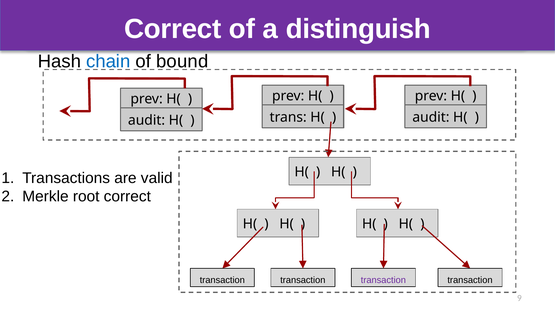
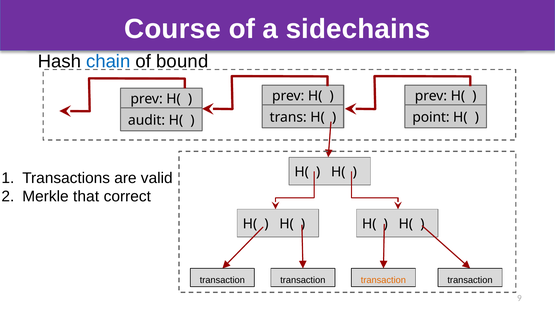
Correct: Correct -> Course (172, 29)
distinguish: distinguish -> sidechains (358, 29)
audit: audit -> point (431, 117)
root: root -> that (86, 197)
transaction colour: purple -> orange (383, 280)
